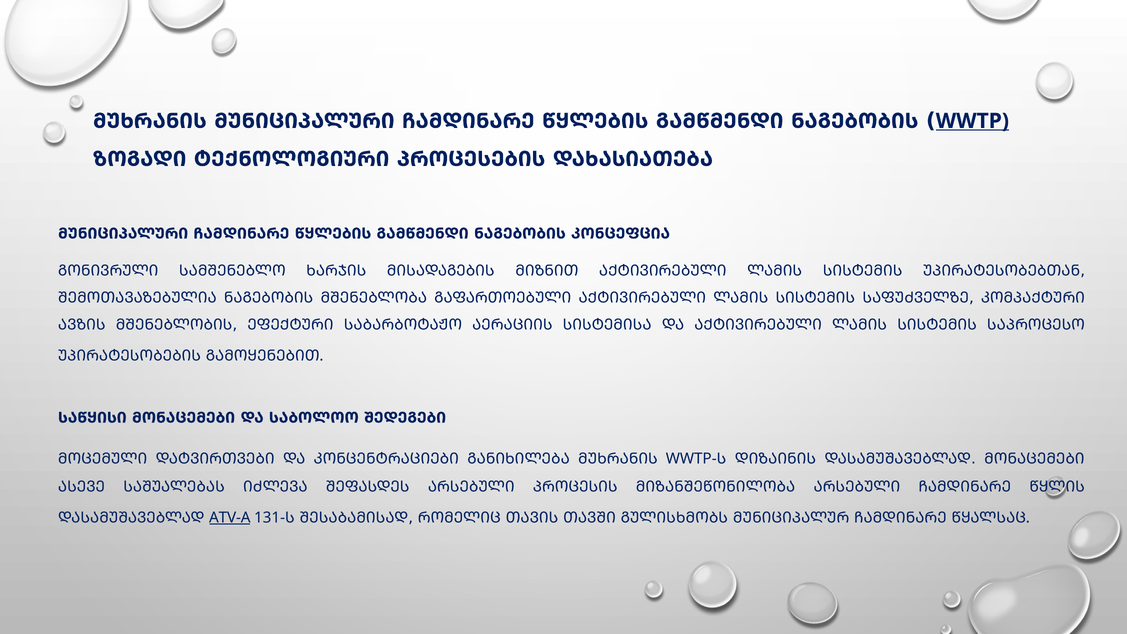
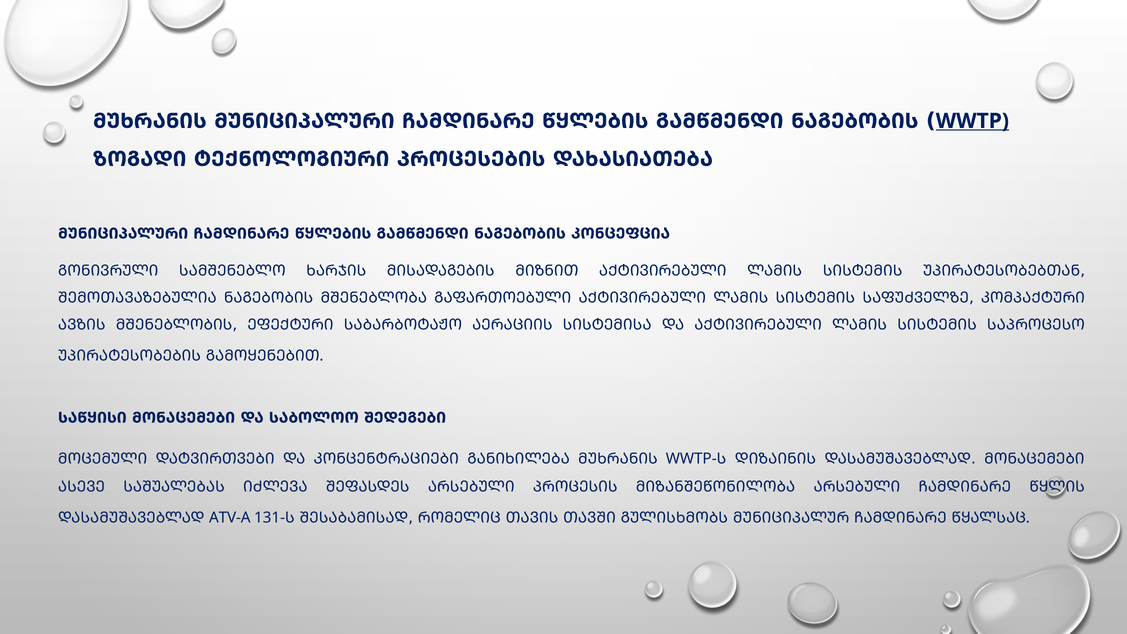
ATV-A underline: present -> none (230, 517)
